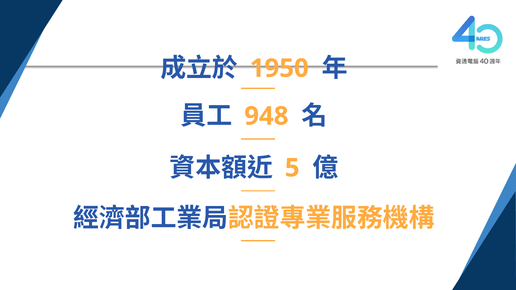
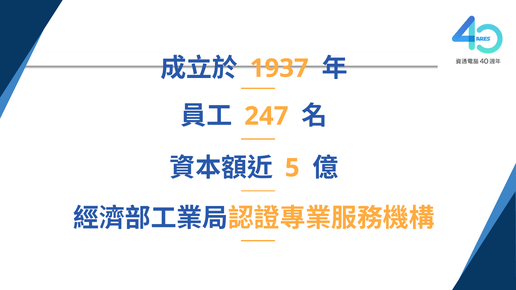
1950: 1950 -> 1937 (279, 68)
948: 948 -> 247 (266, 116)
